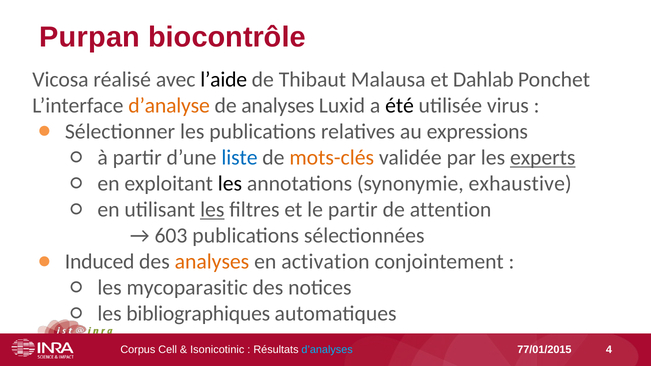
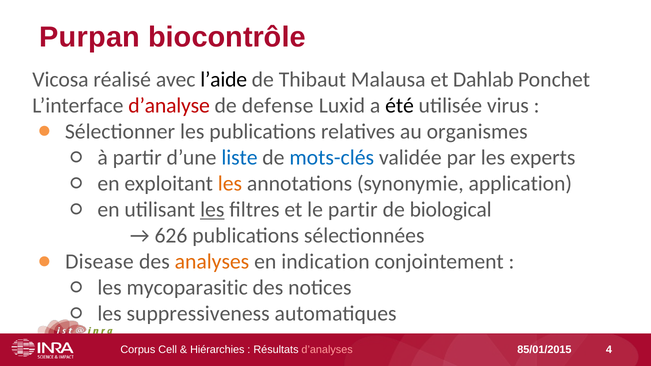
d’analyse colour: orange -> red (169, 106)
de analyses: analyses -> defense (278, 106)
expressions: expressions -> organismes (477, 132)
mots-clés colour: orange -> blue (332, 158)
experts underline: present -> none (543, 158)
les colour: black -> orange (230, 184)
exhaustive: exhaustive -> application (520, 184)
attention: attention -> biological (451, 210)
603: 603 -> 626 (171, 236)
Induced: Induced -> Disease (99, 262)
activation: activation -> indication (325, 262)
bibliographiques: bibliographiques -> suppressiveness (198, 314)
Isonicotinic: Isonicotinic -> Hiérarchies (217, 350)
d’analyses colour: light blue -> pink (327, 350)
77/01/2015: 77/01/2015 -> 85/01/2015 (544, 350)
